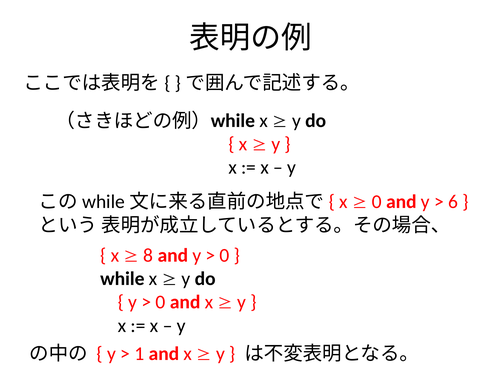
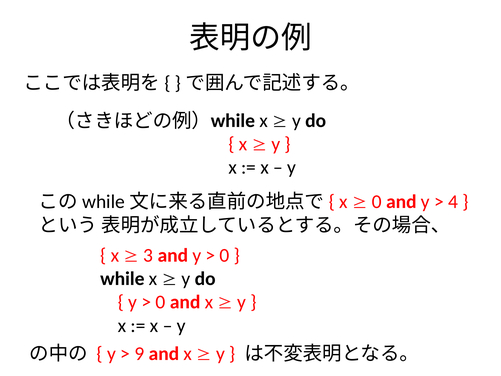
6: 6 -> 4 (453, 202)
8: 8 -> 3 (148, 255)
1: 1 -> 9 (139, 354)
